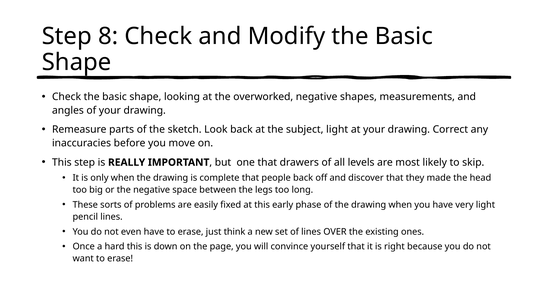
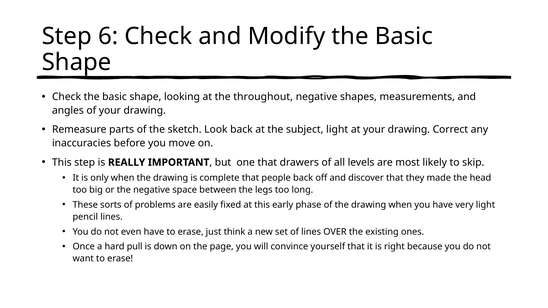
8: 8 -> 6 (108, 36)
overworked: overworked -> throughout (263, 97)
hard this: this -> pull (135, 247)
